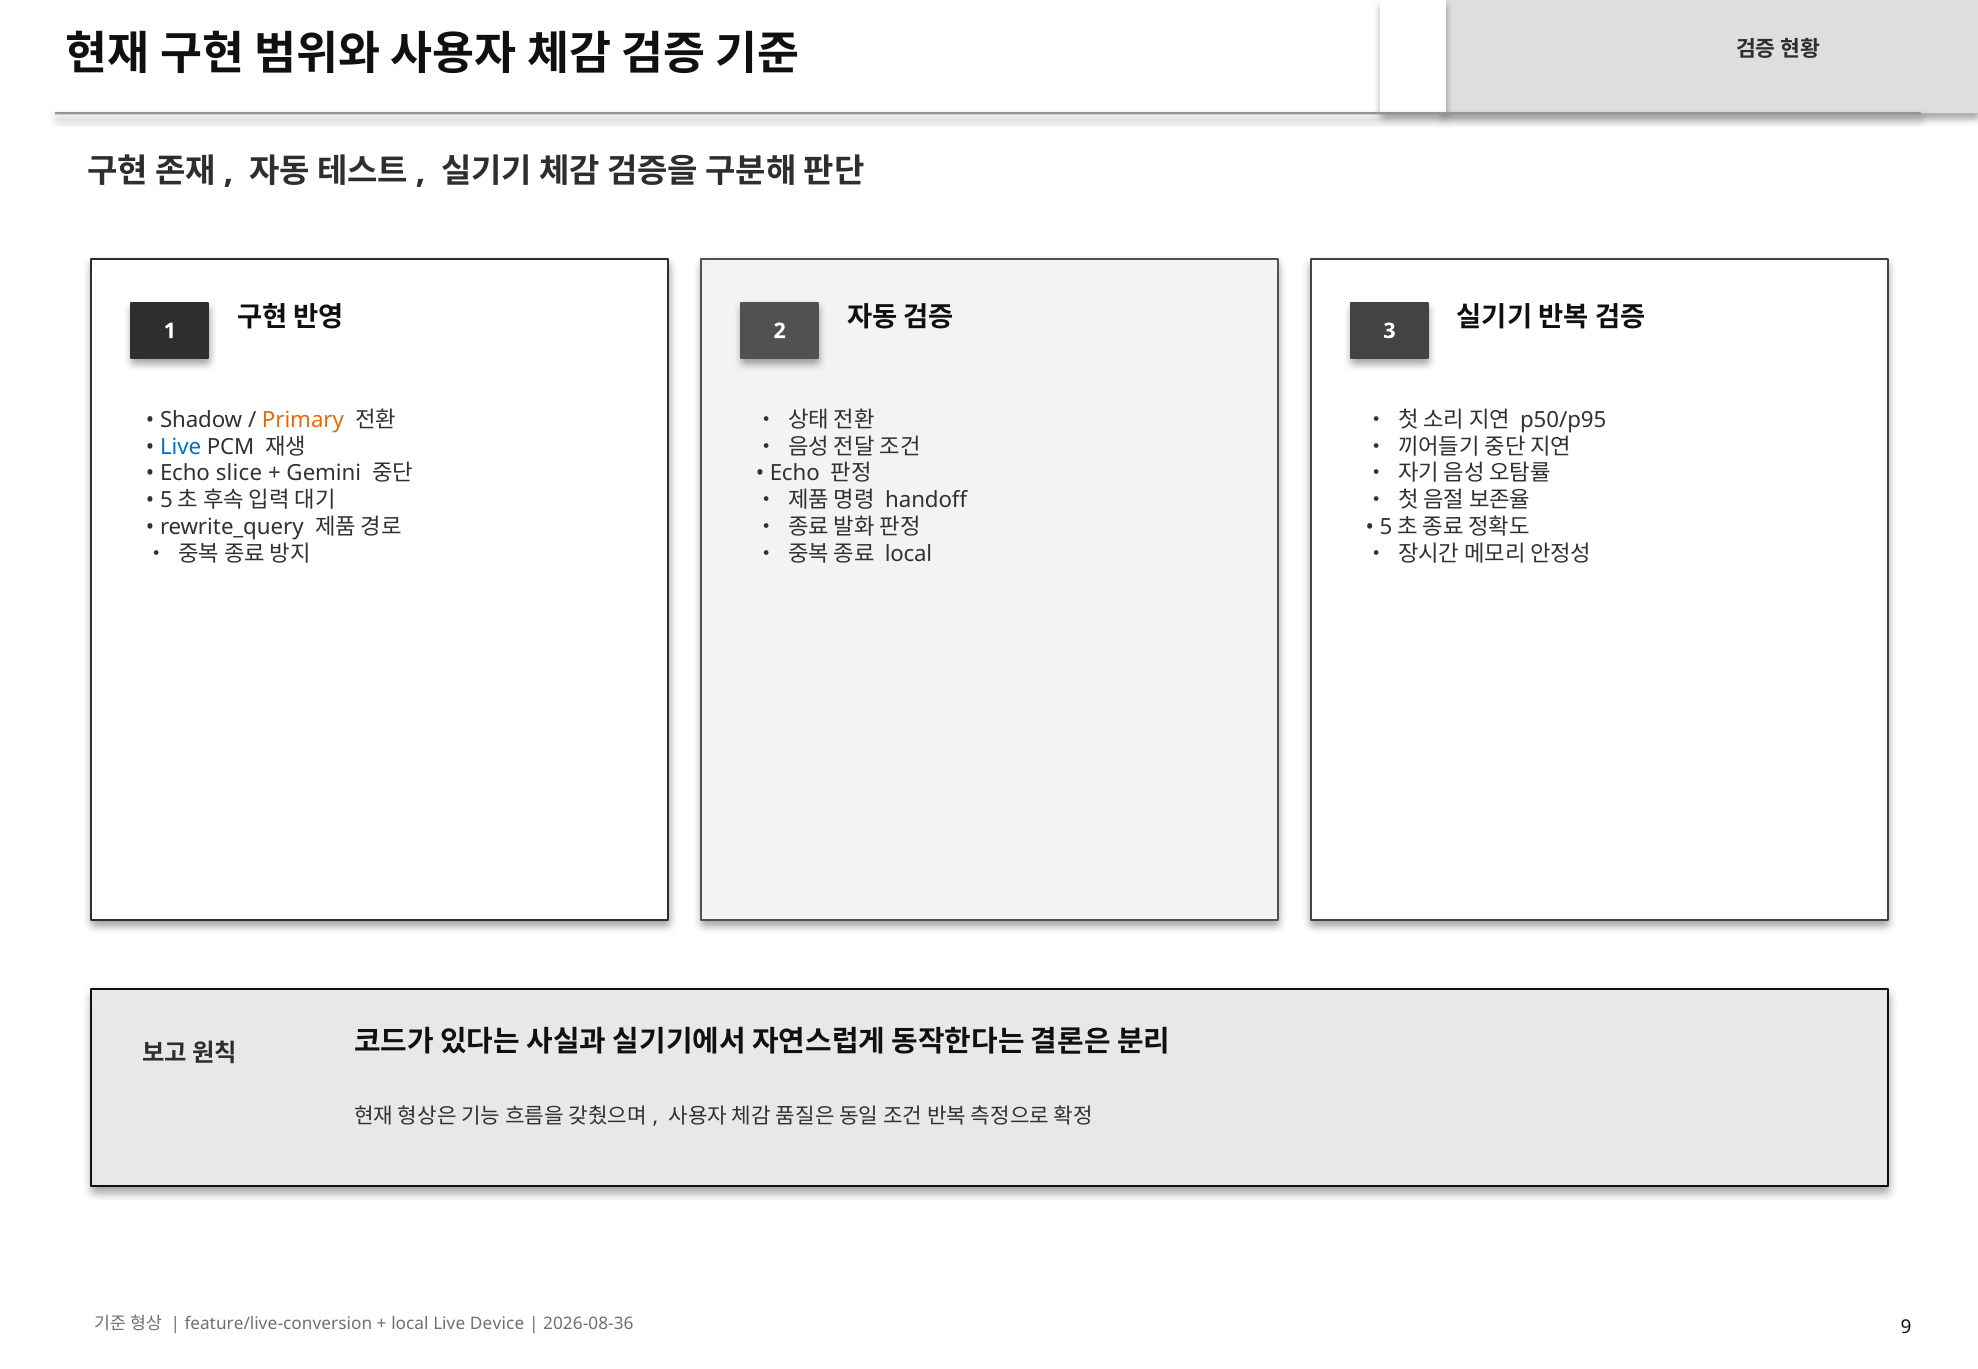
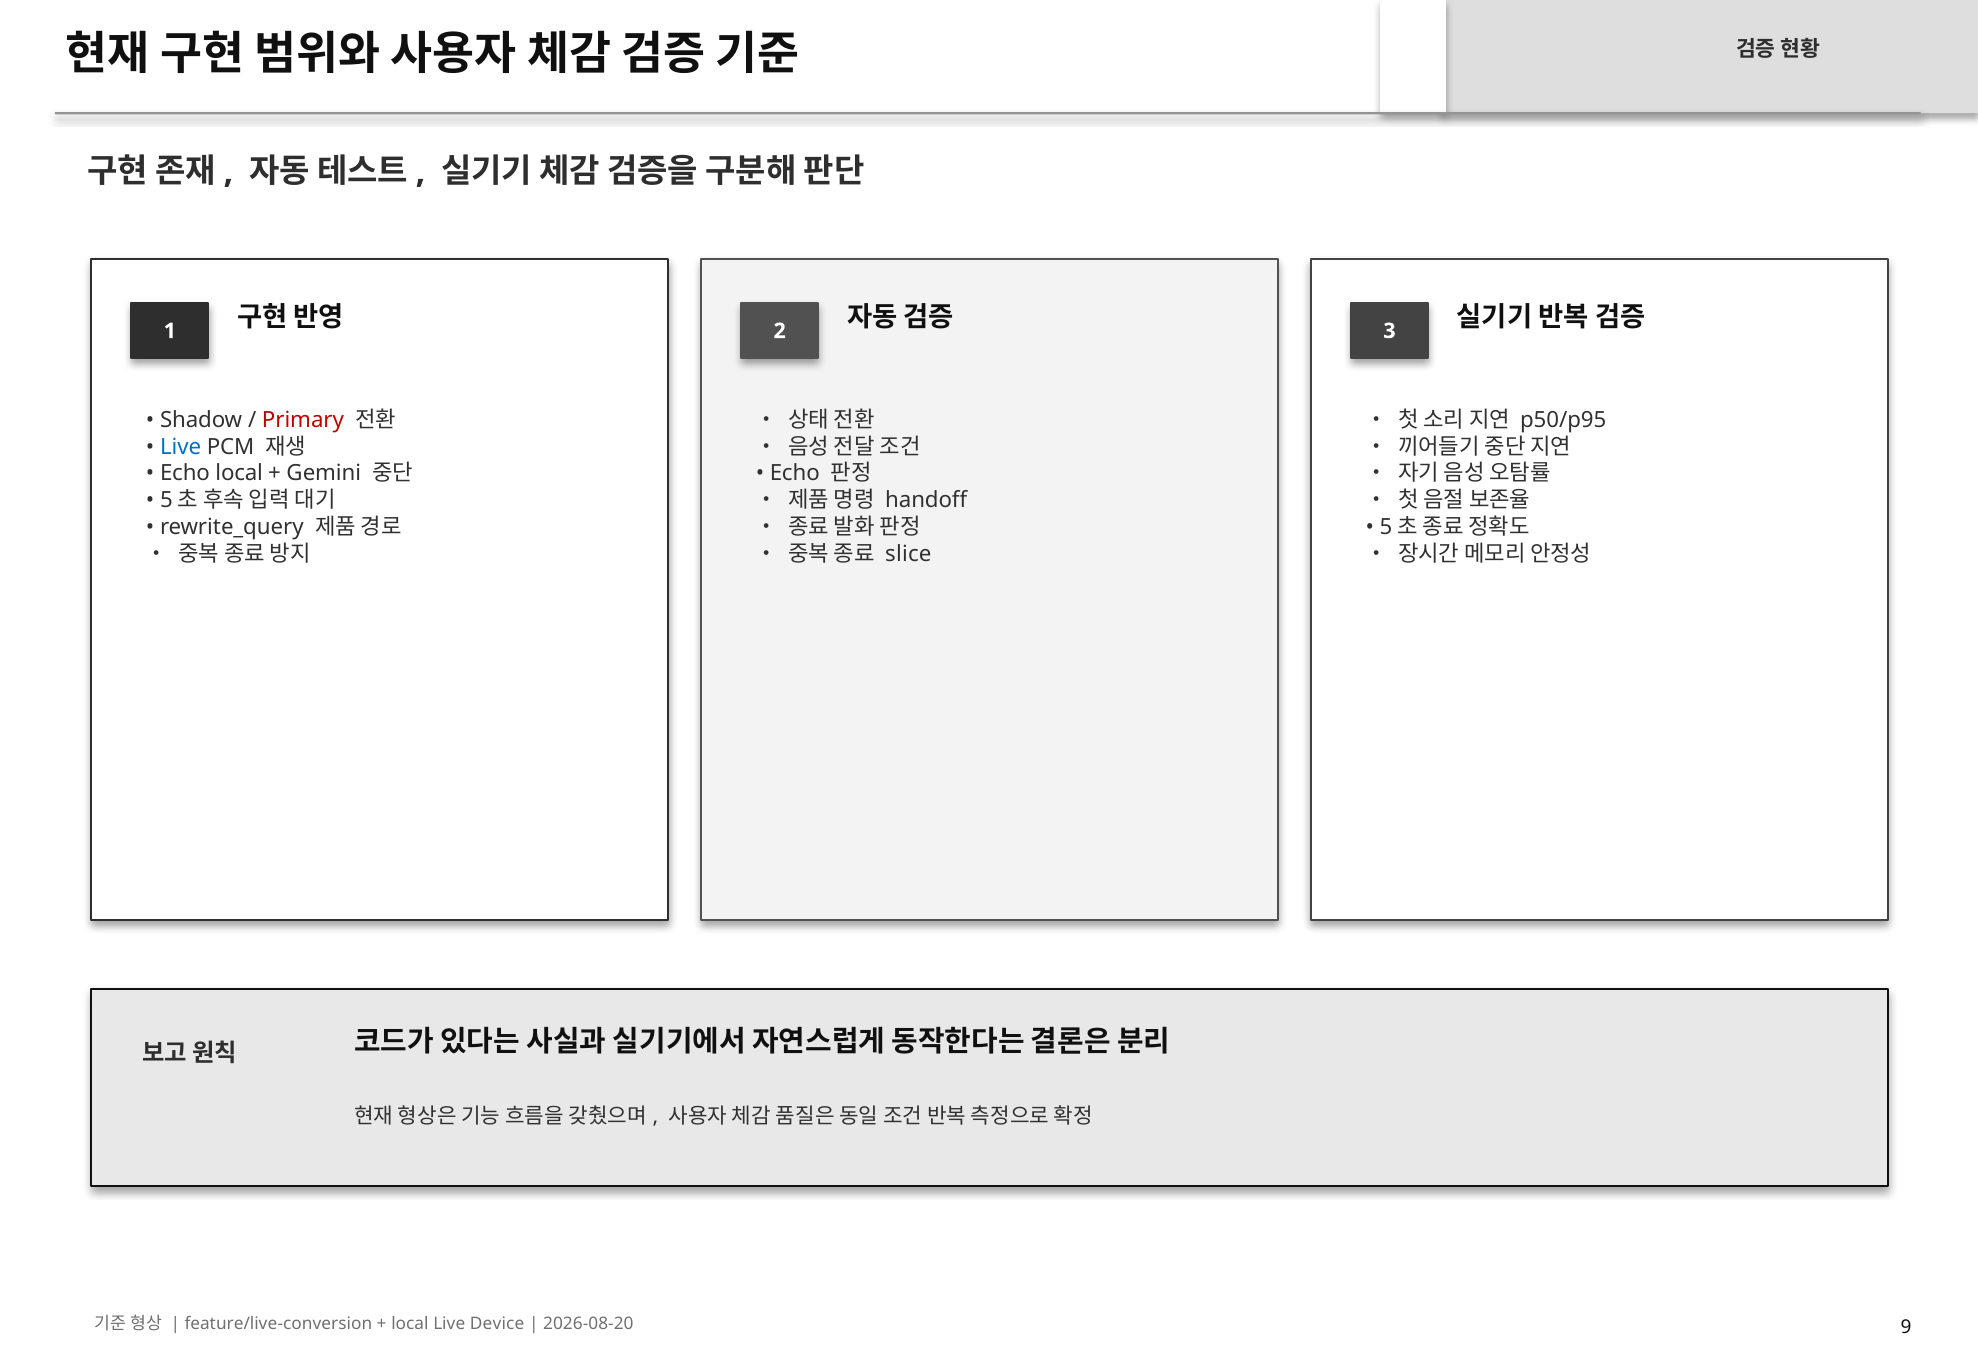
Primary colour: orange -> red (303, 420)
Echo slice: slice -> local (239, 474)
local: local -> slice (908, 554)
2026-08-36: 2026-08-36 -> 2026-08-20 (588, 1324)
